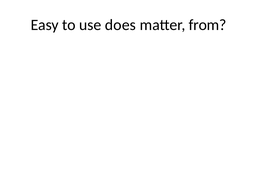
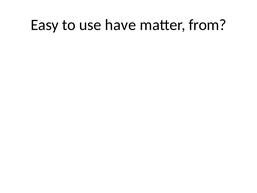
does: does -> have (120, 25)
